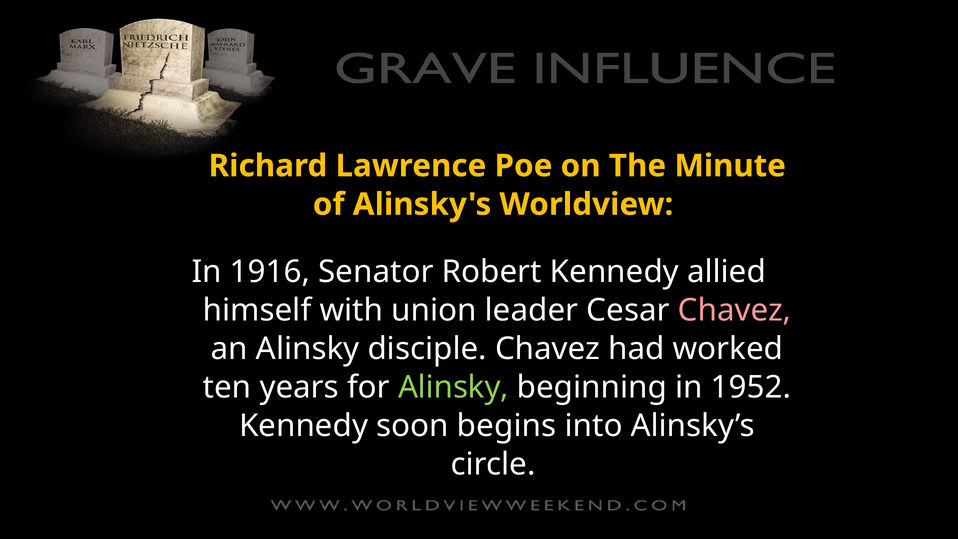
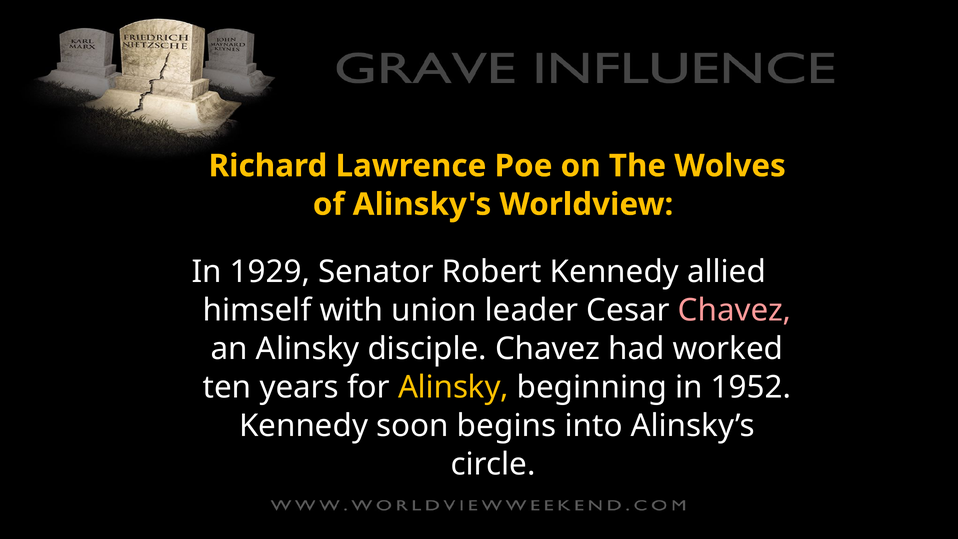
Minute: Minute -> Wolves (730, 166)
1916: 1916 -> 1929 (270, 272)
Alinsky colour: light green -> yellow (453, 387)
